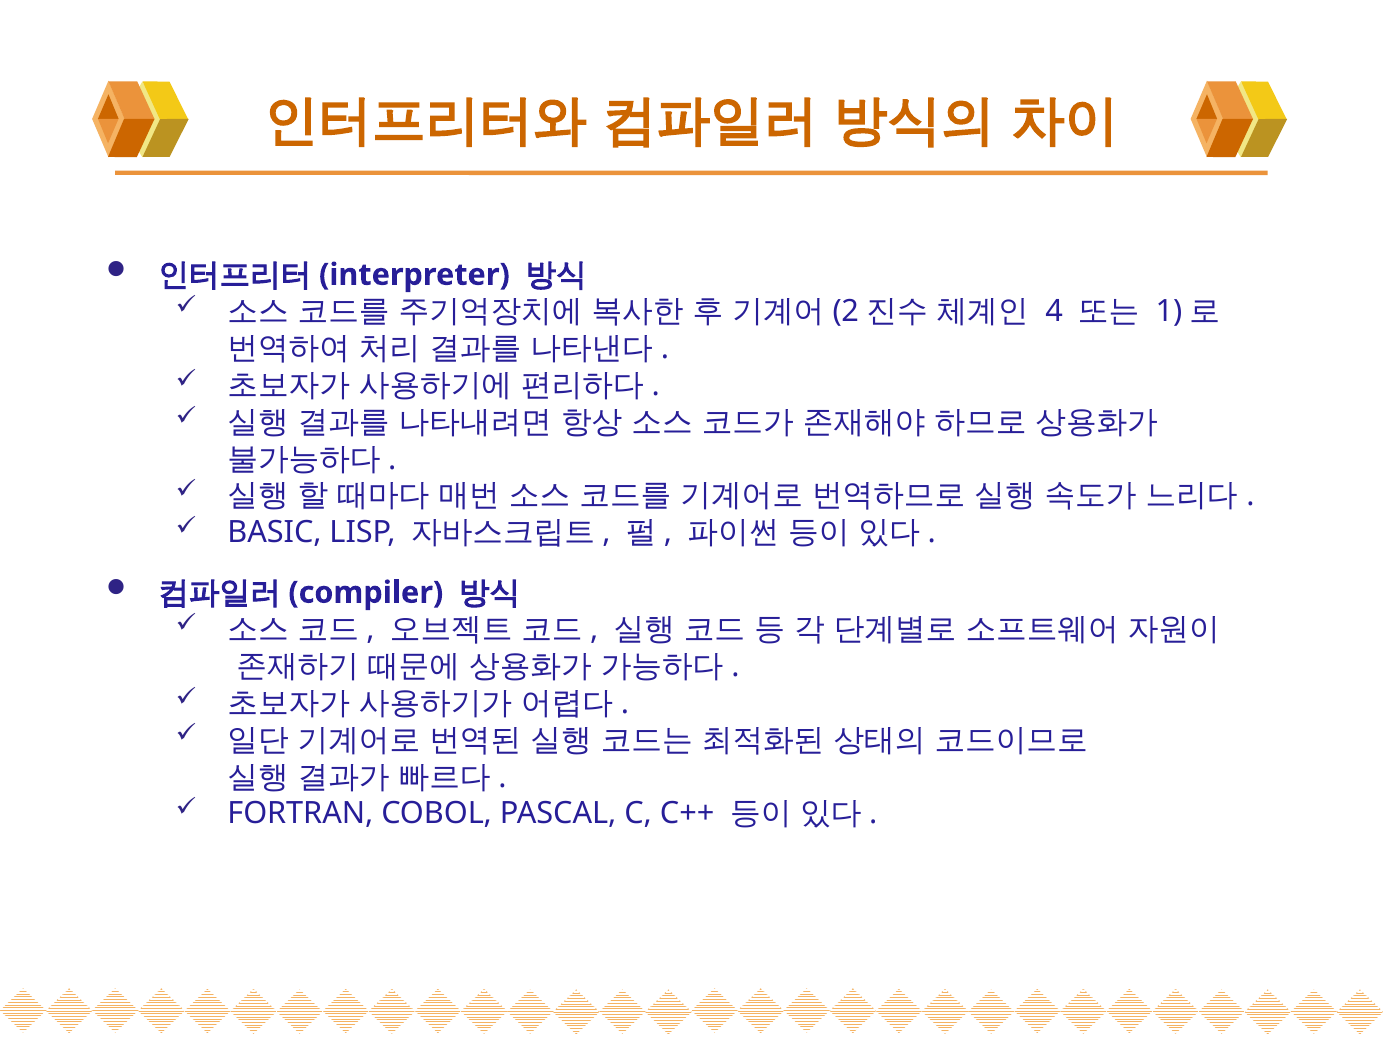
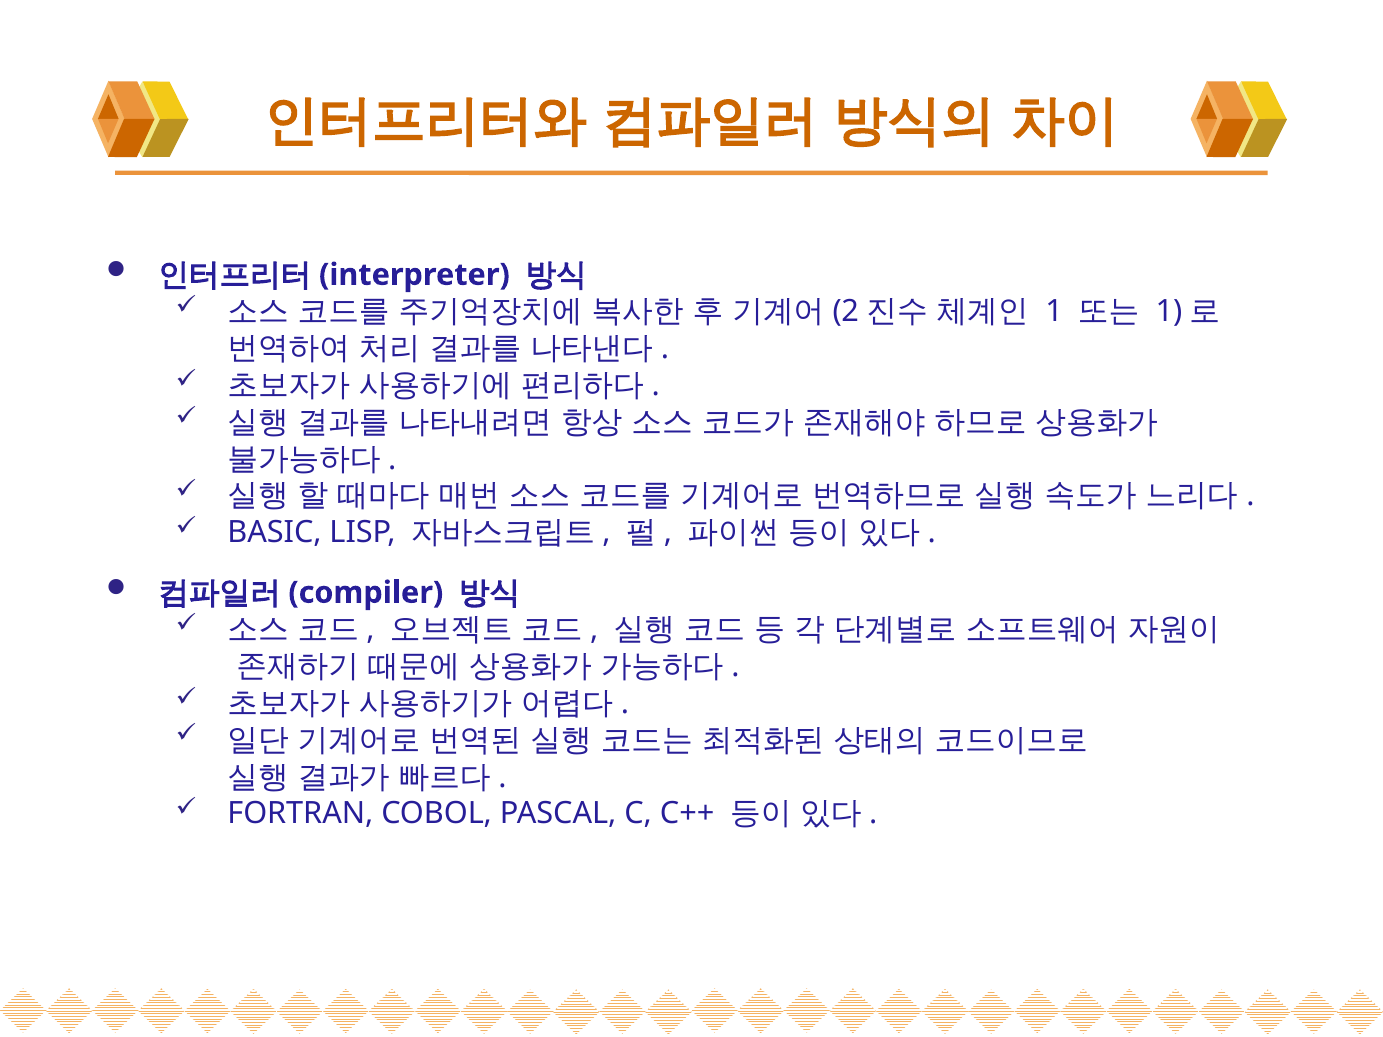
4: 4 -> 1 (1054, 312)
